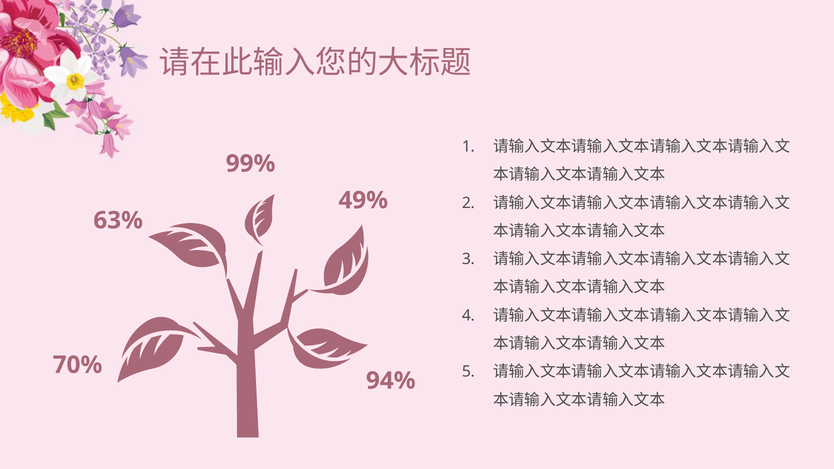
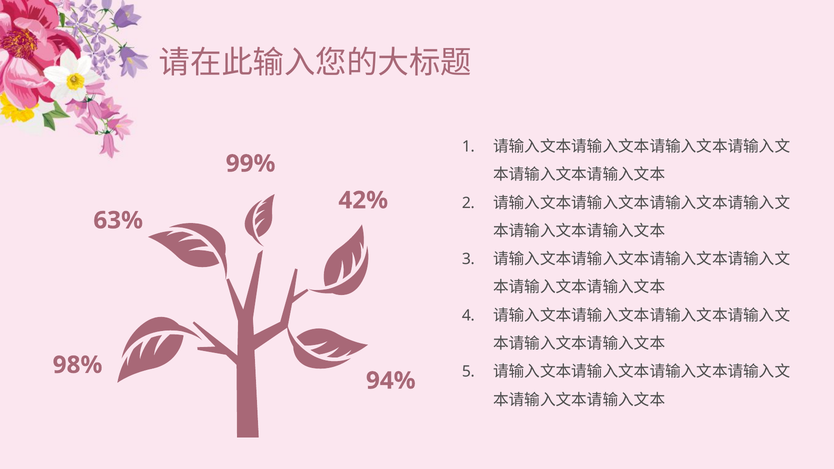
49%: 49% -> 42% (363, 200)
70%: 70% -> 98% (78, 365)
